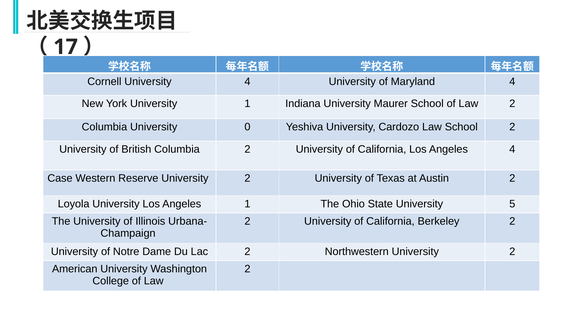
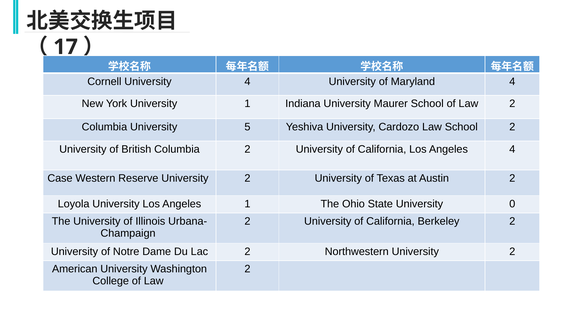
0: 0 -> 5 (247, 127)
5: 5 -> 0 (512, 204)
